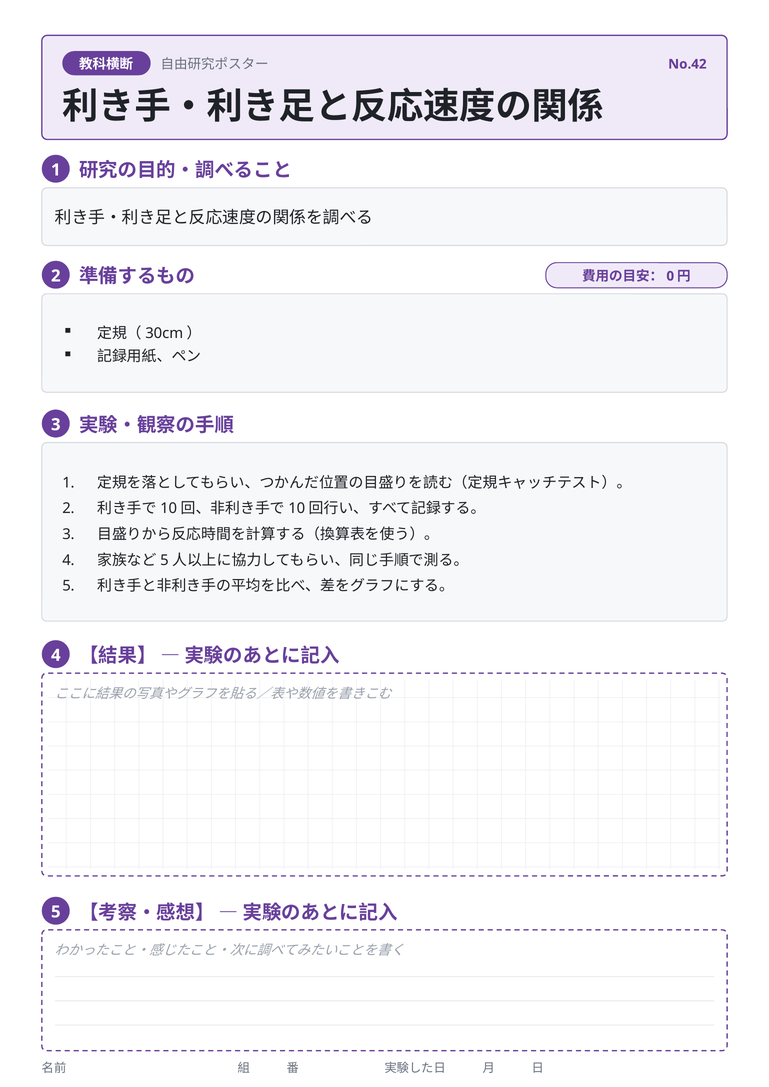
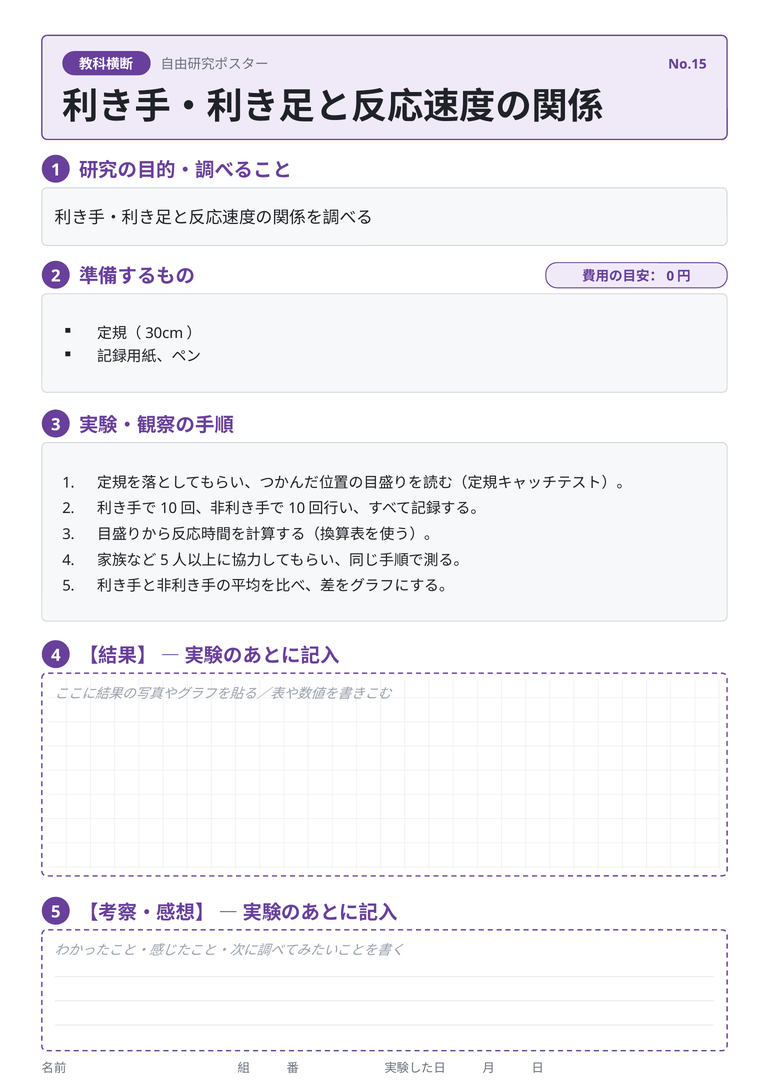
No.42: No.42 -> No.15 (687, 64)
